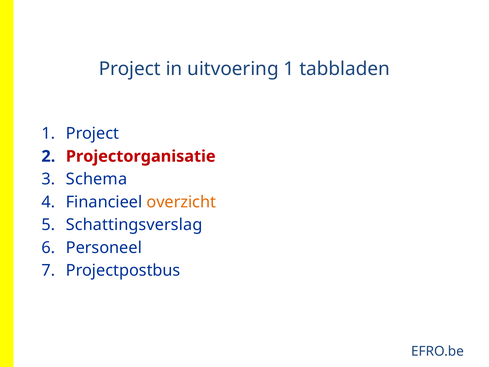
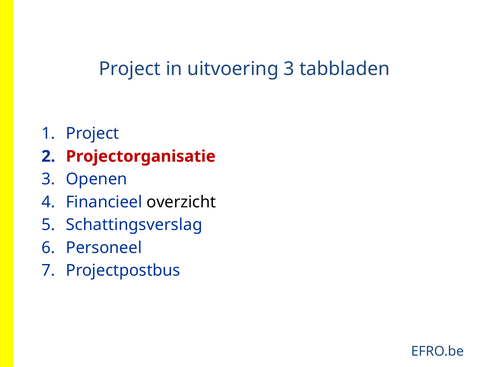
uitvoering 1: 1 -> 3 (289, 69)
Schema: Schema -> Openen (97, 179)
overzicht colour: orange -> black (181, 202)
